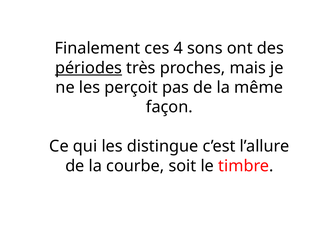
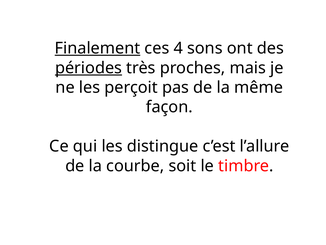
Finalement underline: none -> present (97, 48)
